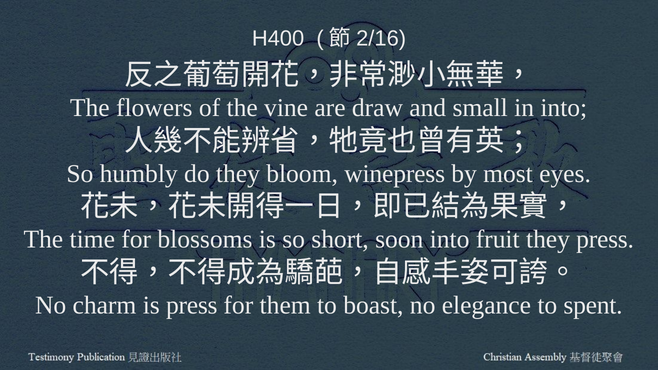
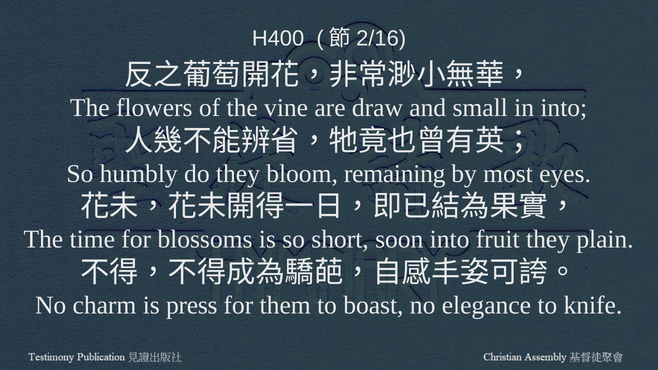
winepress: winepress -> remaining (395, 174)
they press: press -> plain (605, 239)
spent: spent -> knife (593, 305)
